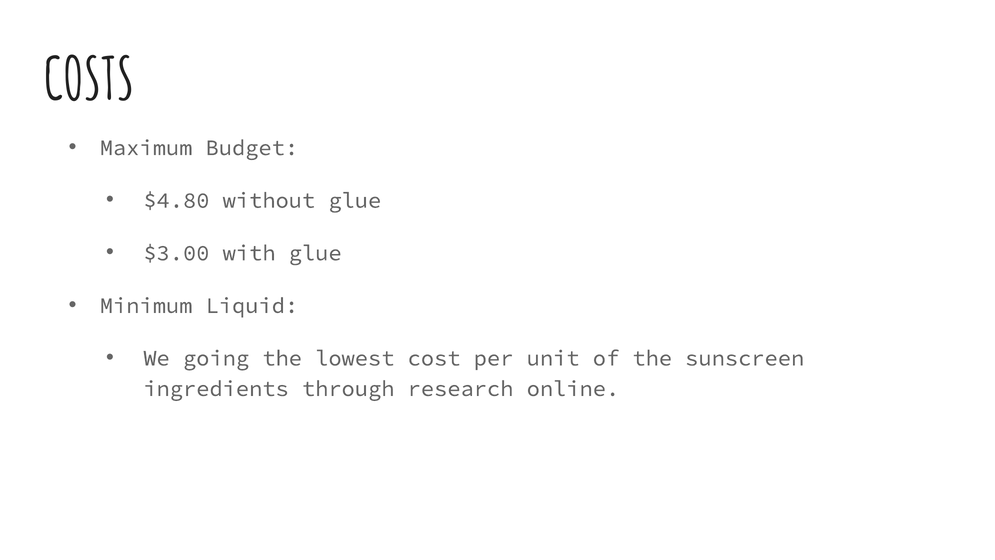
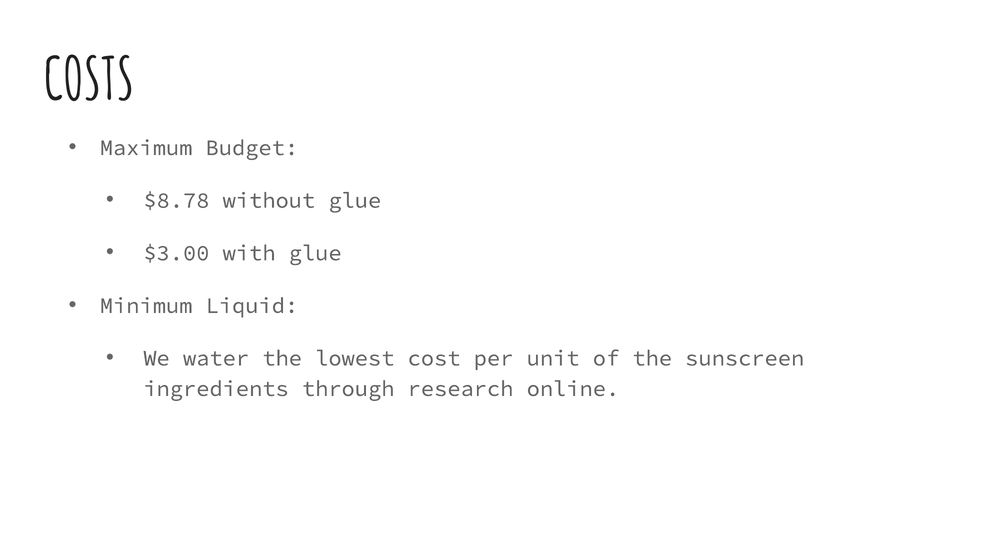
$4.80: $4.80 -> $8.78 (176, 200)
going: going -> water (216, 358)
